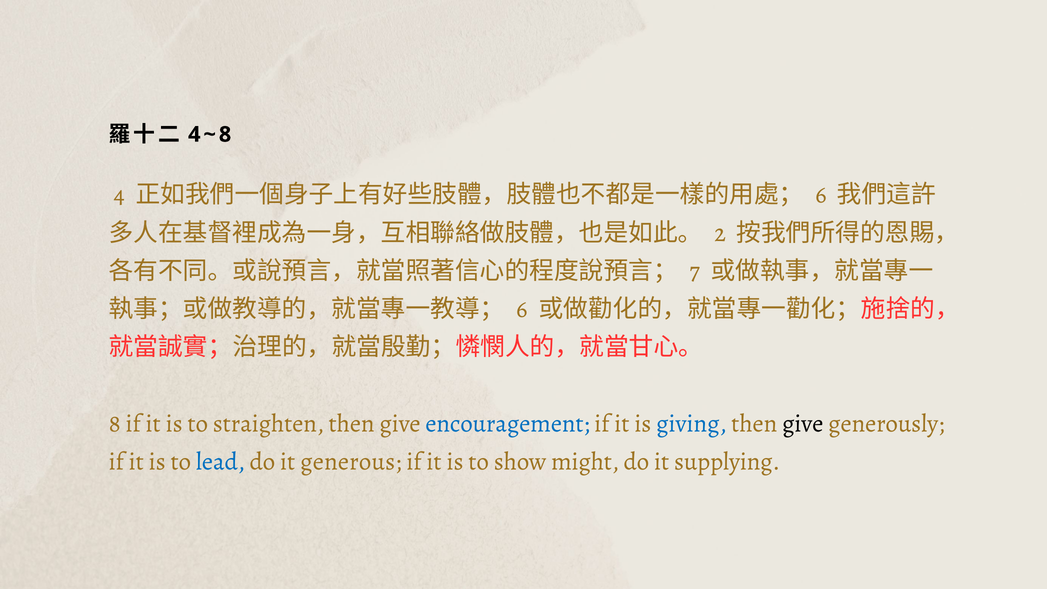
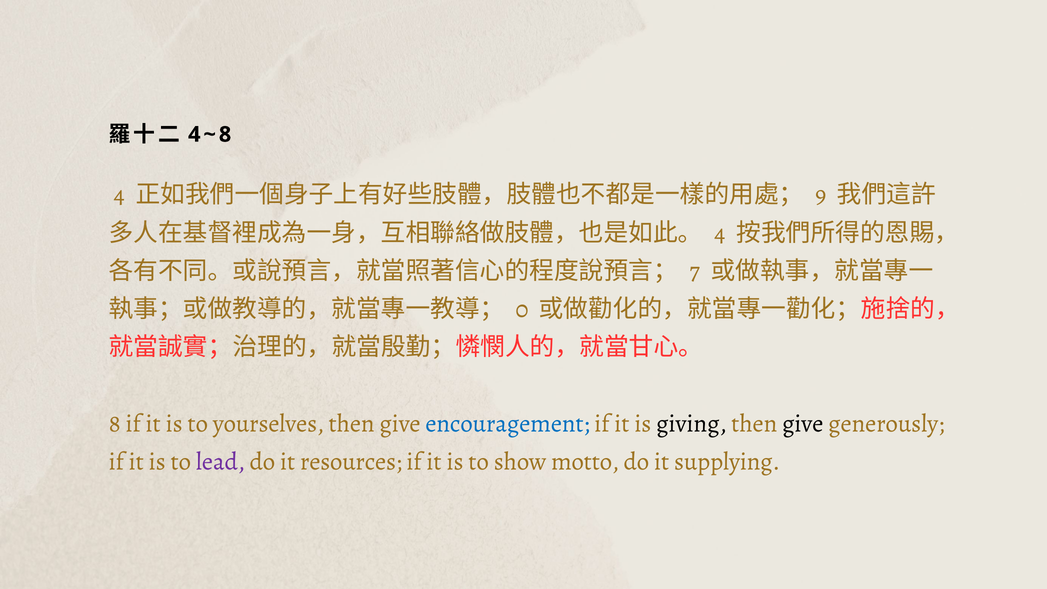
6: 6 -> 9 (821, 195)
2: 2 -> 4 (720, 233)
6: 6 -> 0 (522, 309)
straighten: straighten -> yourselves (269, 424)
giving colour: blue -> black (691, 424)
lead colour: blue -> purple (221, 462)
generous: generous -> resources (351, 462)
might: might -> motto (585, 462)
